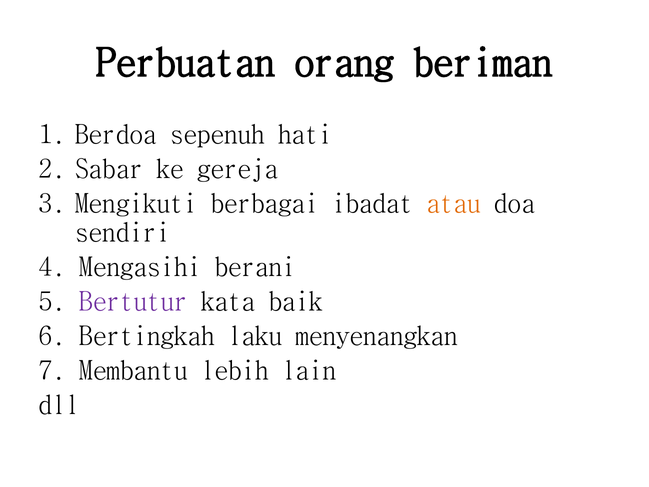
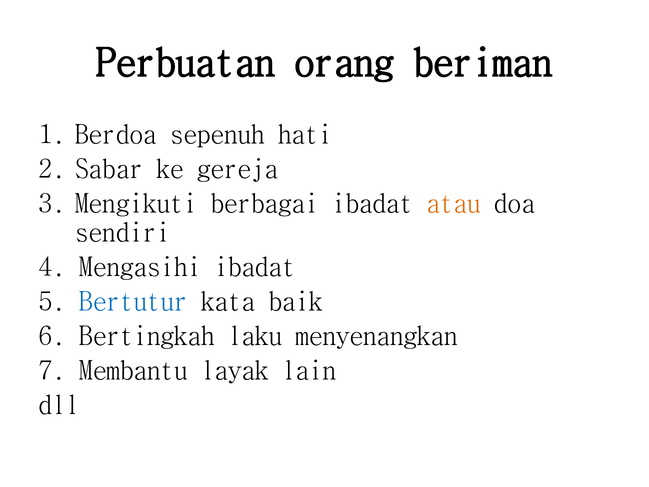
Mengasihi berani: berani -> ibadat (255, 267)
Bertutur colour: purple -> blue (134, 302)
lebih: lebih -> layak (235, 370)
